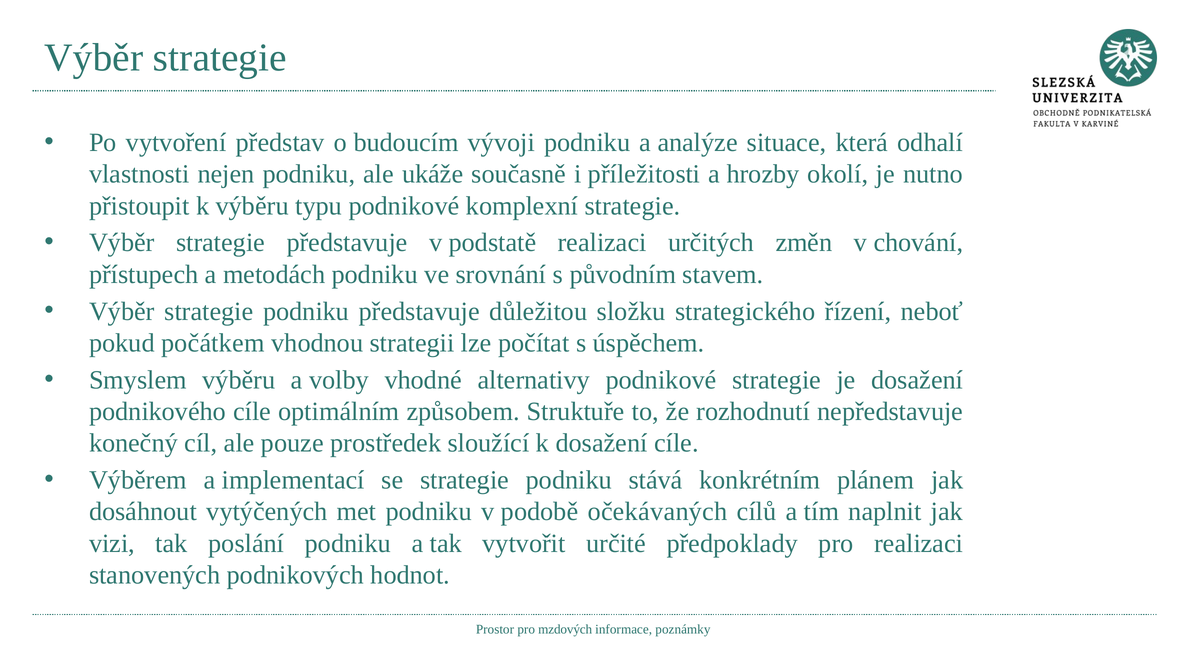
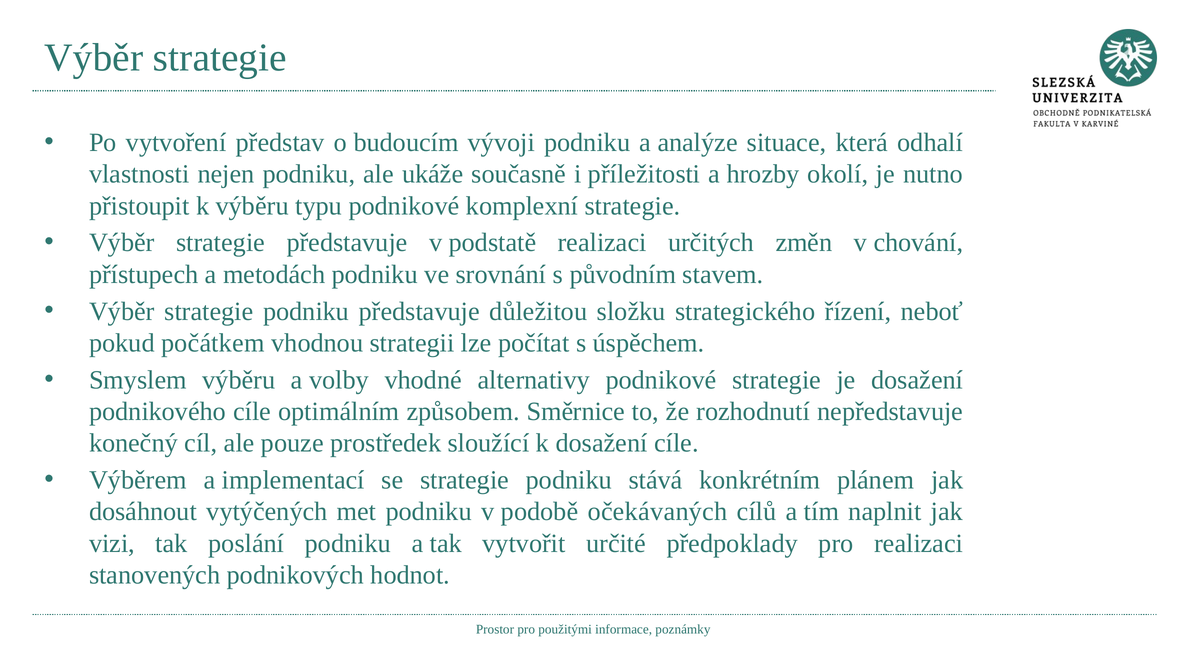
Struktuře: Struktuře -> Směrnice (576, 411)
mzdových: mzdových -> použitými (565, 629)
